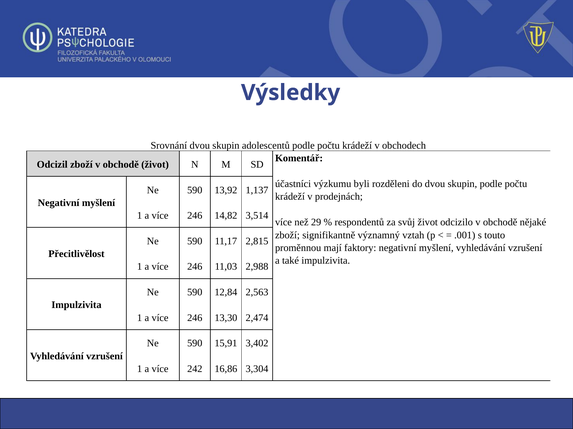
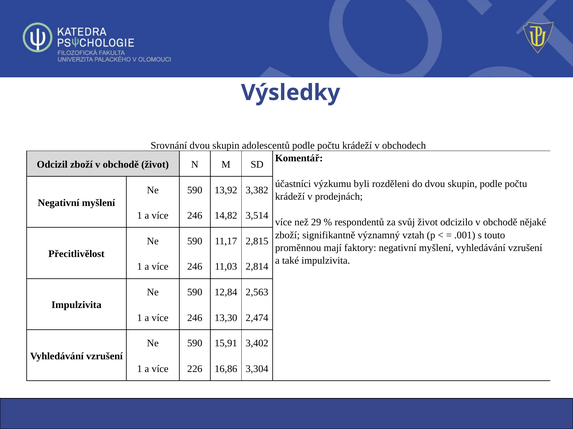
1,137: 1,137 -> 3,382 (257, 190)
2,988: 2,988 -> 2,814 (257, 267)
242: 242 -> 226 (195, 369)
